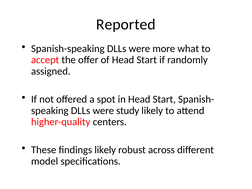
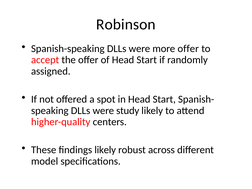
Reported: Reported -> Robinson (126, 24)
more what: what -> offer (188, 49)
